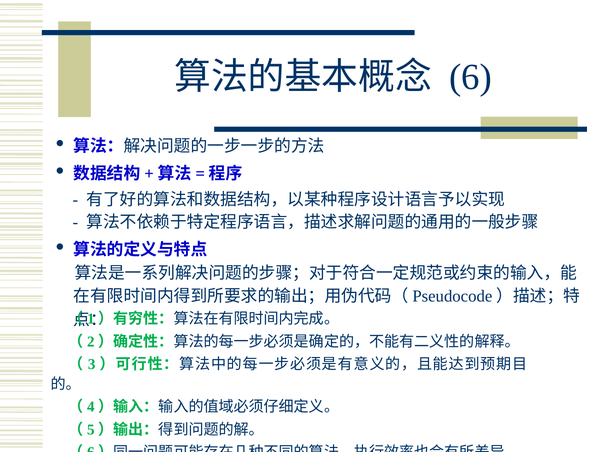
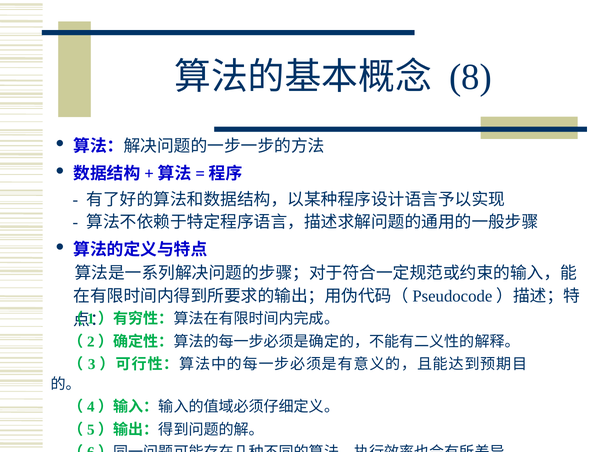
6: 6 -> 8 (471, 77)
